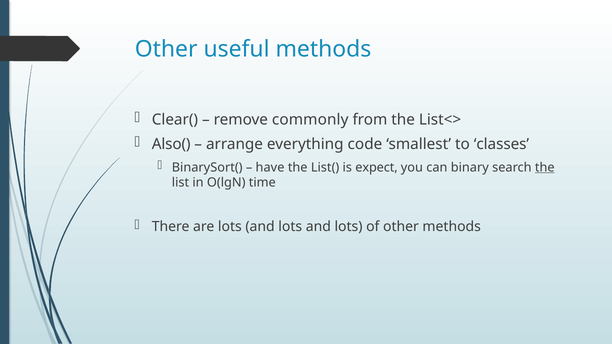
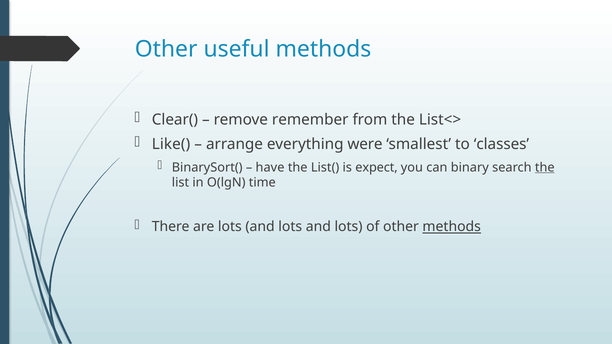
commonly: commonly -> remember (310, 120)
Also(: Also( -> Like( (171, 144)
code: code -> were (365, 144)
methods underline: none -> present (452, 227)
